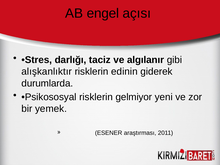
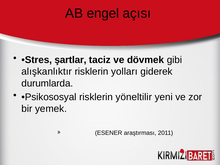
darlığı: darlığı -> şartlar (71, 60)
algılanır: algılanır -> dövmek (145, 60)
edinin: edinin -> yolları (124, 72)
gelmiyor: gelmiyor -> yöneltilir (134, 97)
